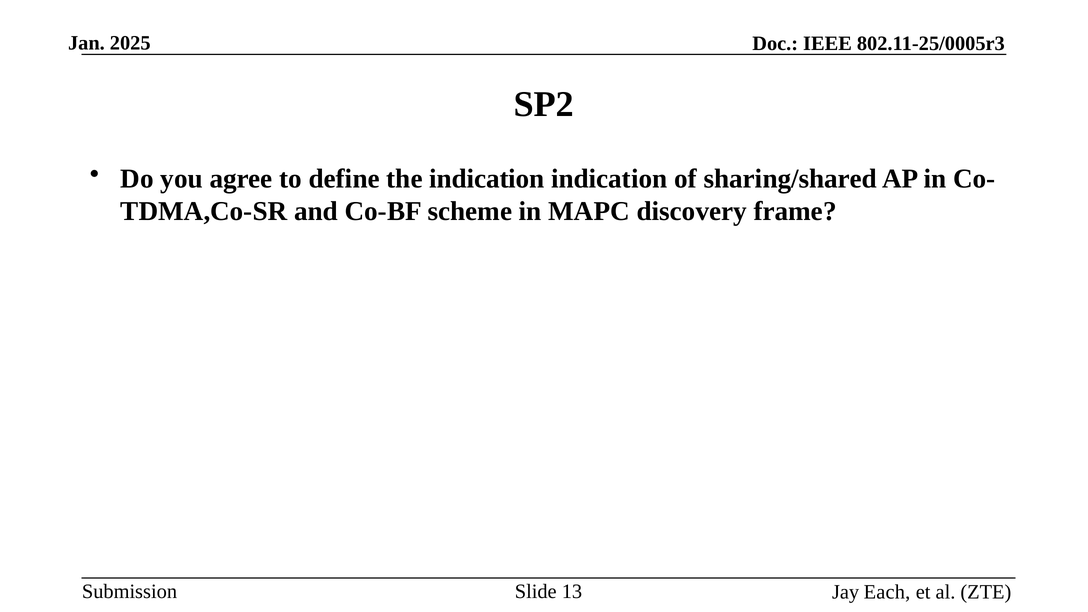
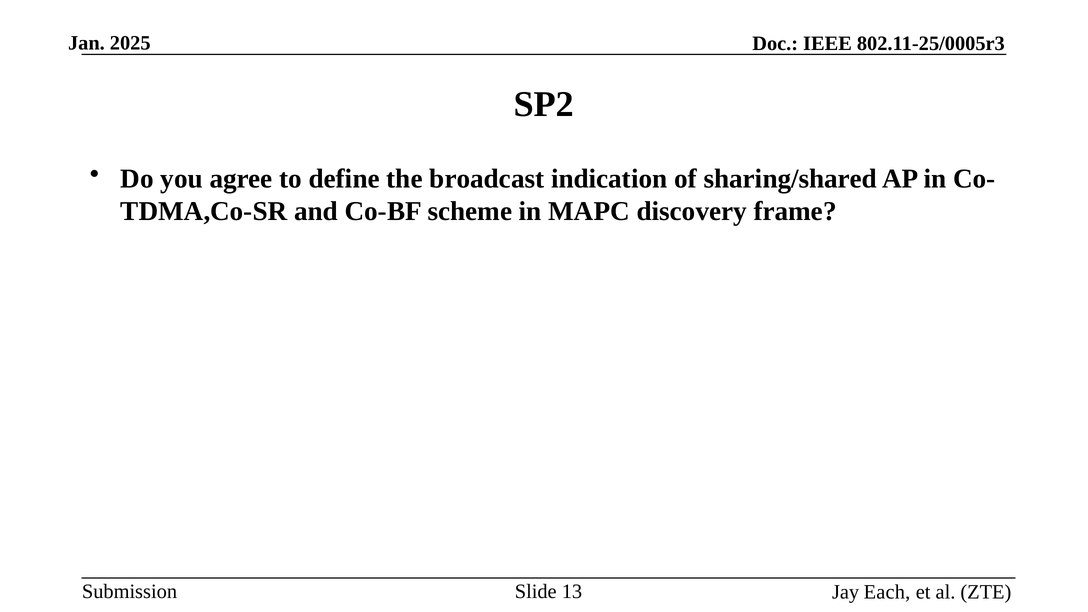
the indication: indication -> broadcast (487, 179)
